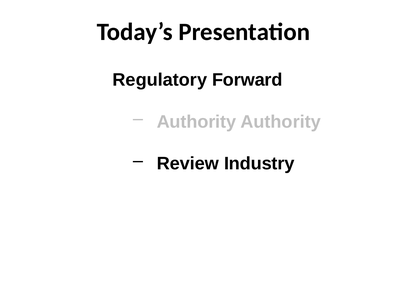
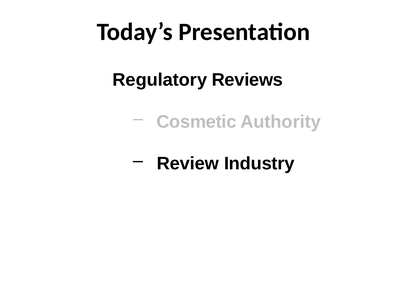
Forward: Forward -> Reviews (247, 80)
Authority: Authority -> Cosmetic (196, 122)
